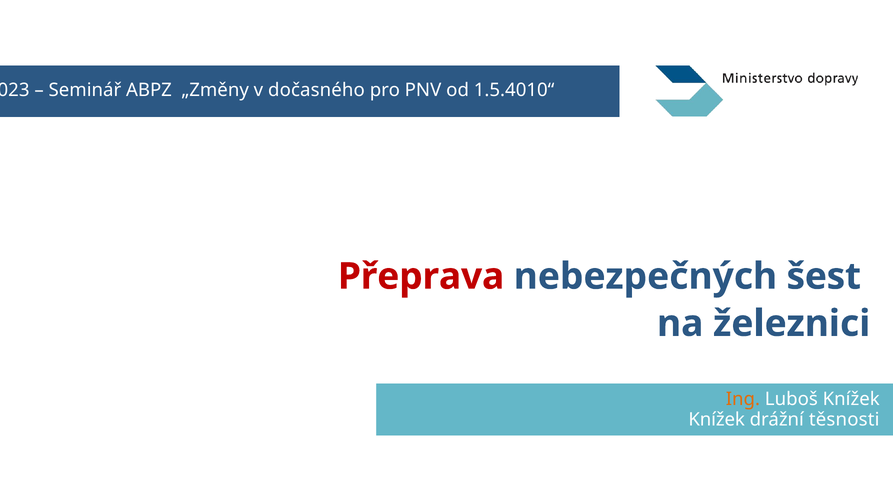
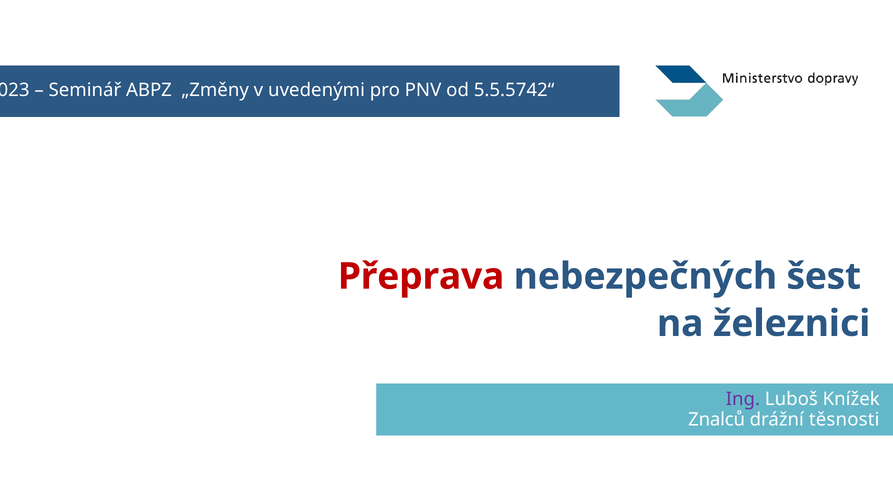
dočasného: dočasného -> uvedenými (317, 90)
1.5.4010“: 1.5.4010“ -> 5.5.5742“ (514, 90)
Ing colour: orange -> purple (743, 400)
Knížek: Knížek -> Znalců (717, 420)
